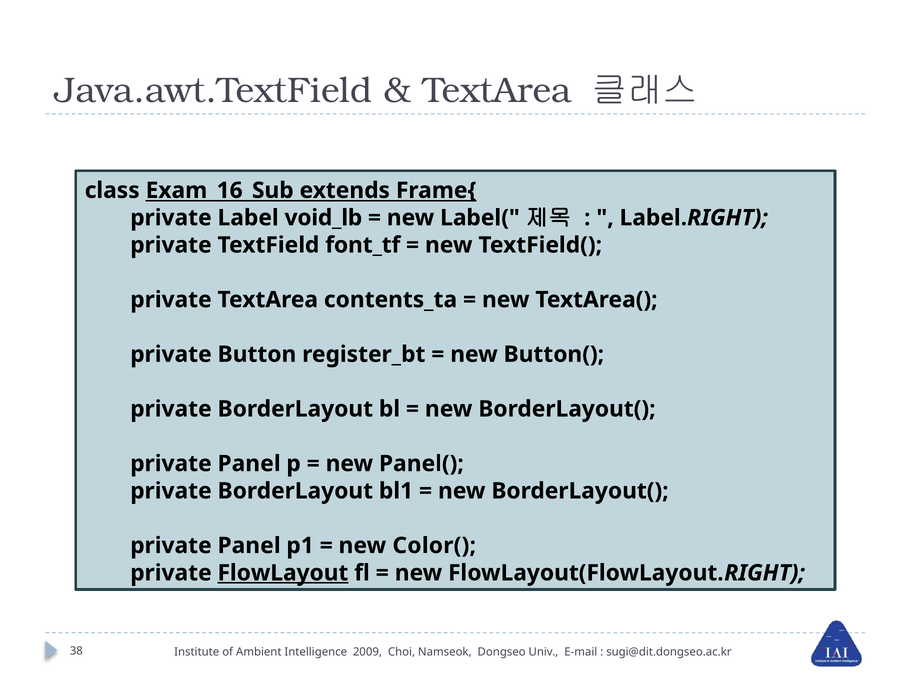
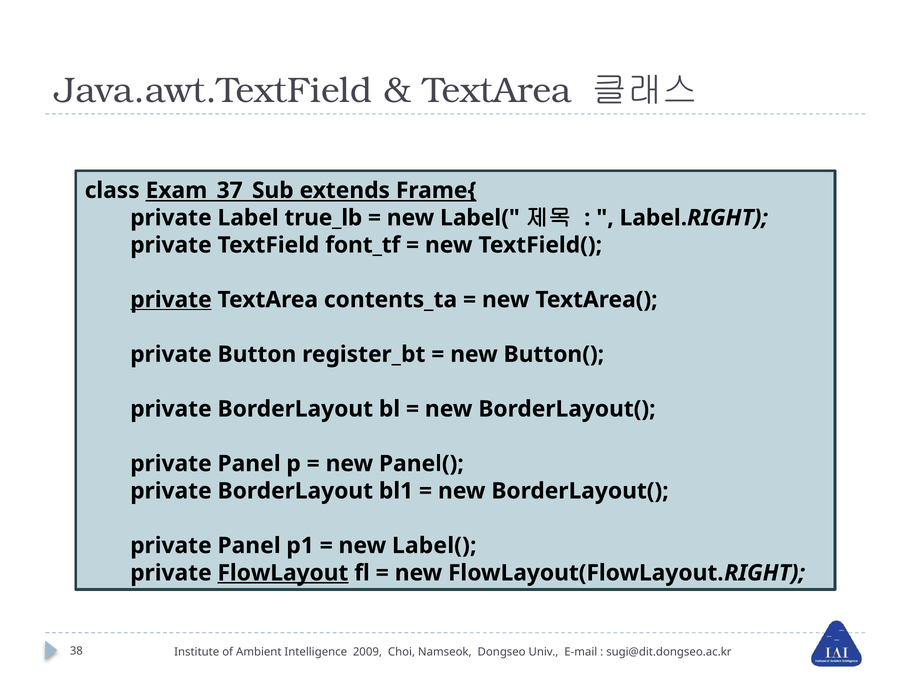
Exam_16_Sub: Exam_16_Sub -> Exam_37_Sub (220, 191)
void_lb: void_lb -> true_lb (323, 218)
private underline: none -> present (171, 300)
Color(: Color( -> Label( (434, 546)
